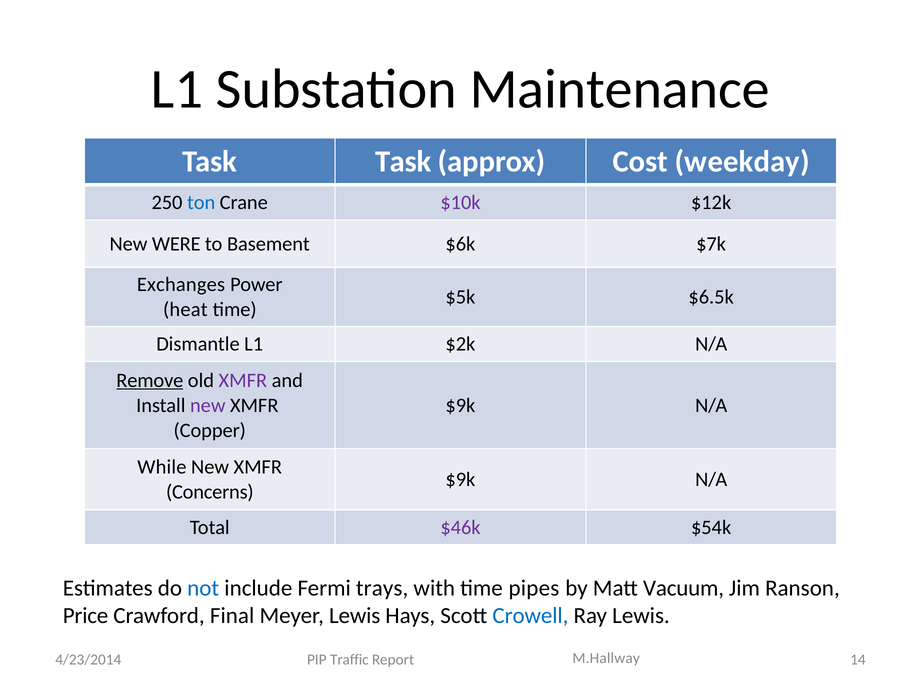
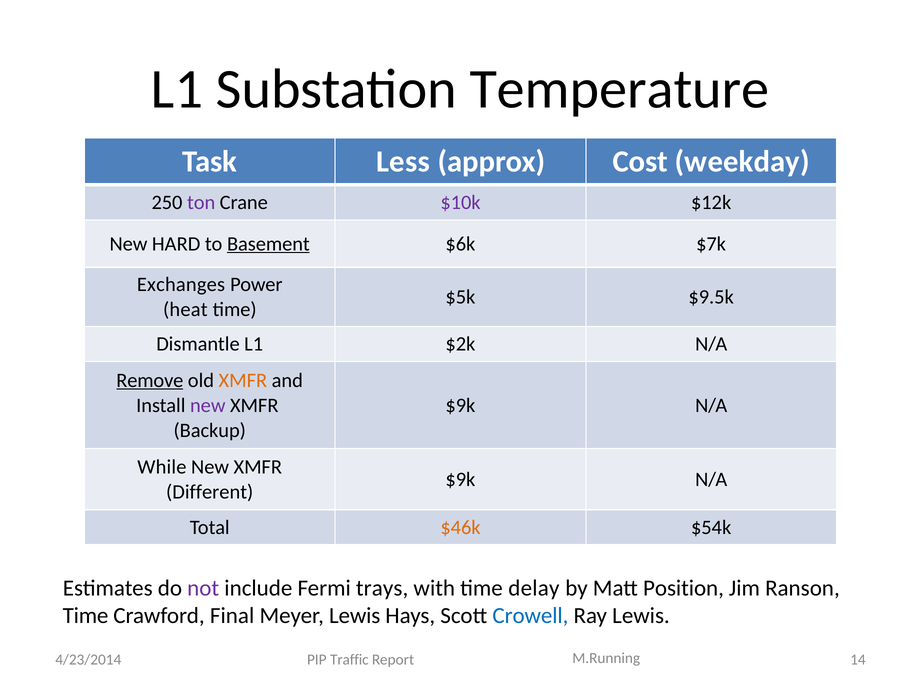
Maintenance: Maintenance -> Temperature (620, 89)
Task Task: Task -> Less (403, 162)
ton colour: blue -> purple (201, 203)
WERE: WERE -> HARD (176, 244)
Basement underline: none -> present (268, 244)
$6.5k: $6.5k -> $9.5k (711, 297)
XMFR colour: purple -> orange (243, 380)
Copper: Copper -> Backup (210, 430)
Concerns: Concerns -> Different (210, 492)
$46k colour: purple -> orange (461, 527)
not colour: blue -> purple (203, 588)
pipes: pipes -> delay (534, 588)
Vacuum: Vacuum -> Position (684, 588)
Price: Price -> Time (86, 615)
M.Hallway: M.Hallway -> M.Running (606, 658)
